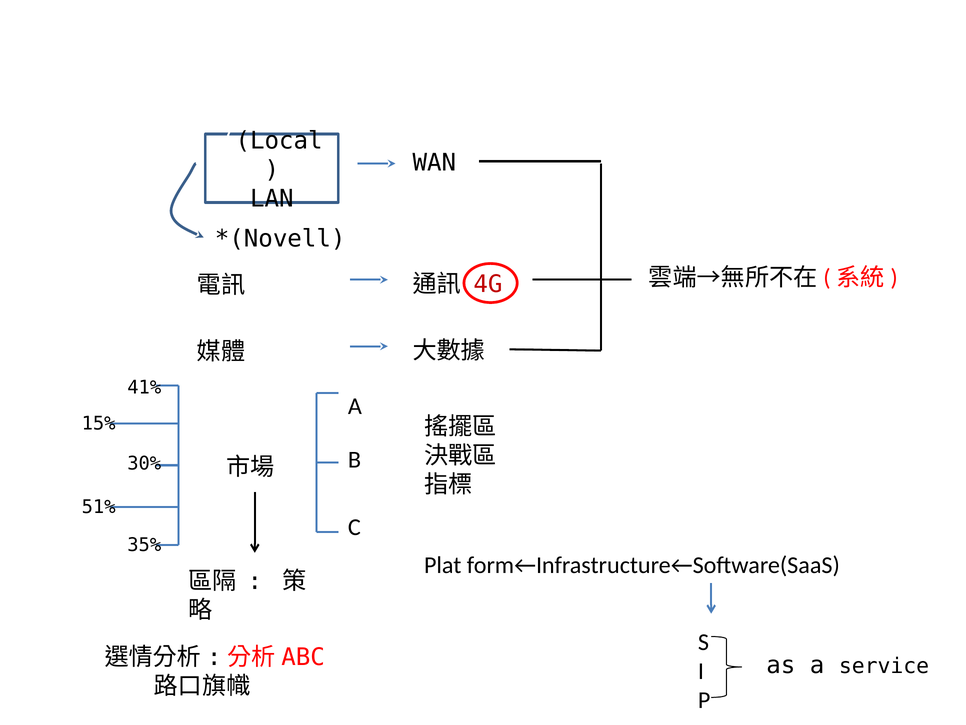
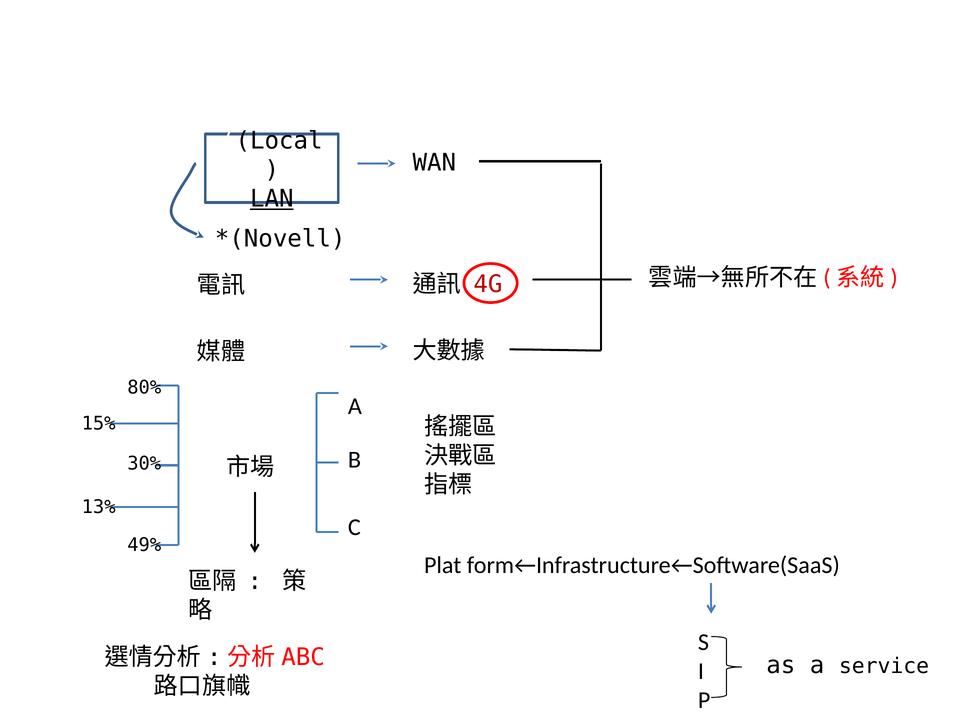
LAN underline: none -> present (272, 199)
41%: 41% -> 80% (144, 387)
51%: 51% -> 13% (99, 507)
35%: 35% -> 49% (144, 545)
